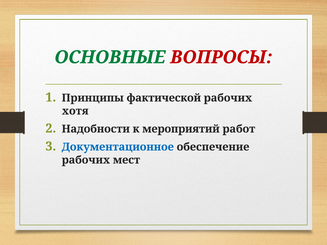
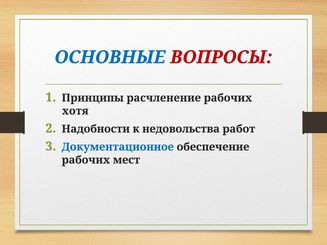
ОСНОВНЫЕ colour: green -> blue (110, 57)
фактической: фактической -> расчленение (164, 98)
мероприятий: мероприятий -> недовольства (181, 129)
